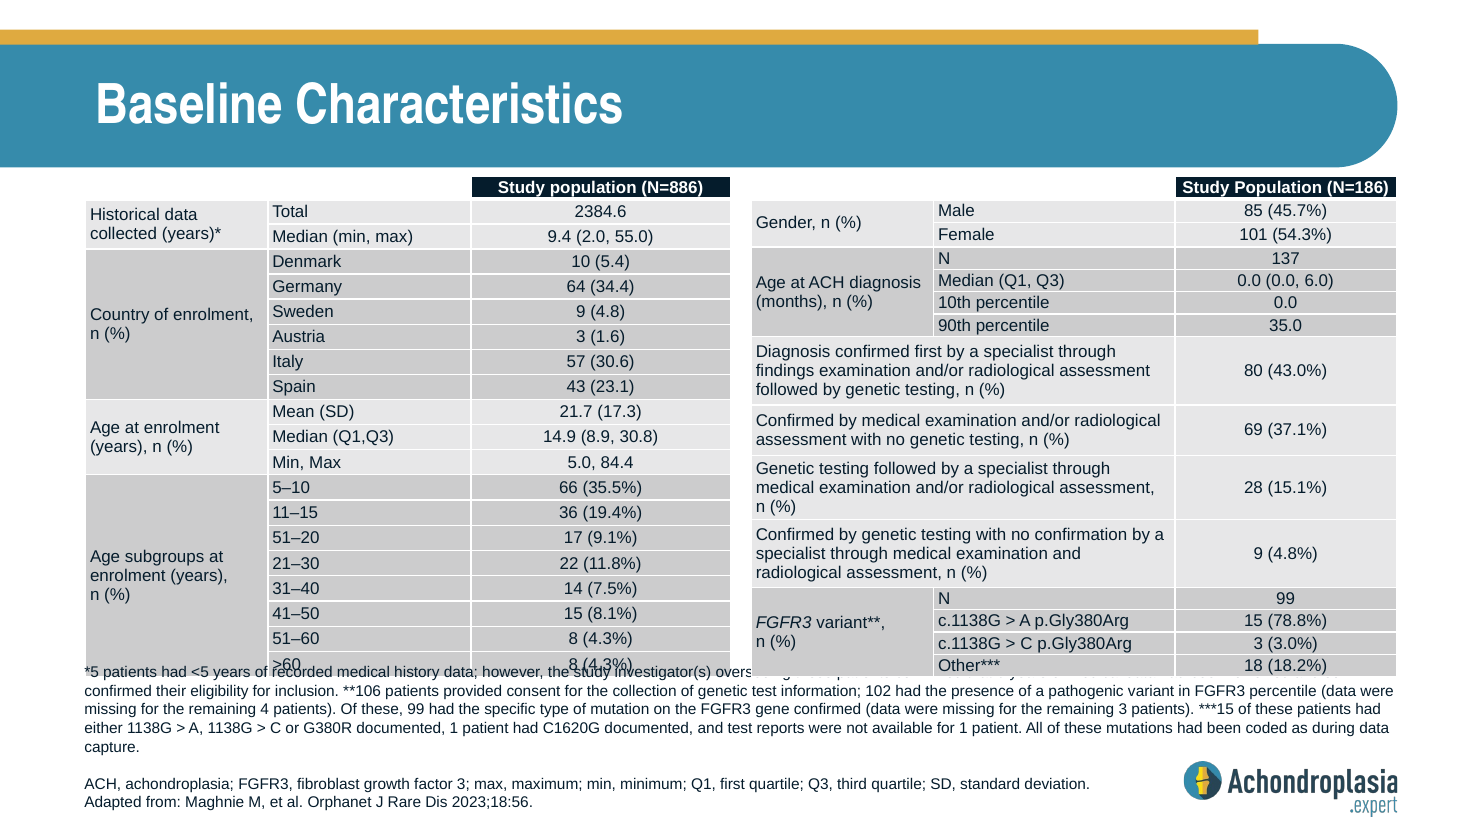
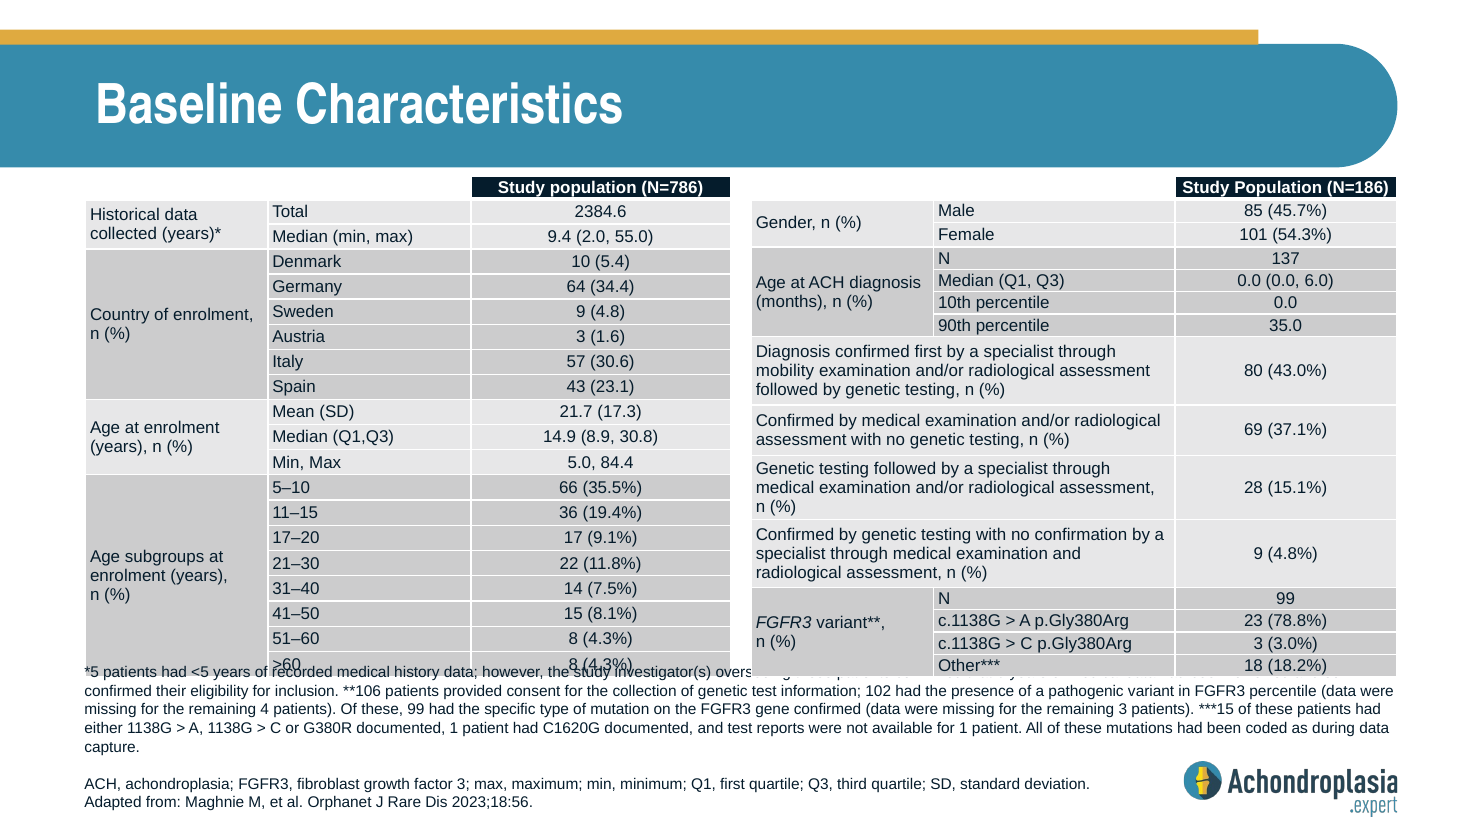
N=886: N=886 -> N=786 (672, 188)
findings: findings -> mobility (785, 371)
51–20: 51–20 -> 17–20 (296, 538)
p.Gly380Arg 15: 15 -> 23 (1253, 621)
